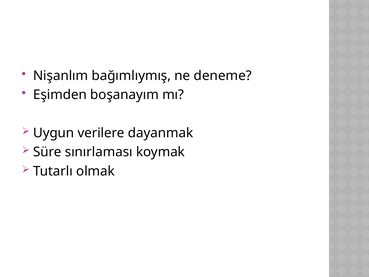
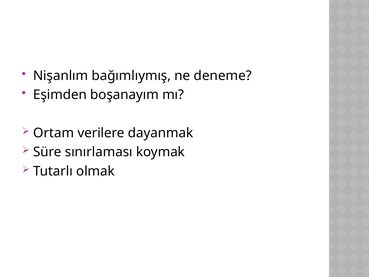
Uygun: Uygun -> Ortam (54, 133)
